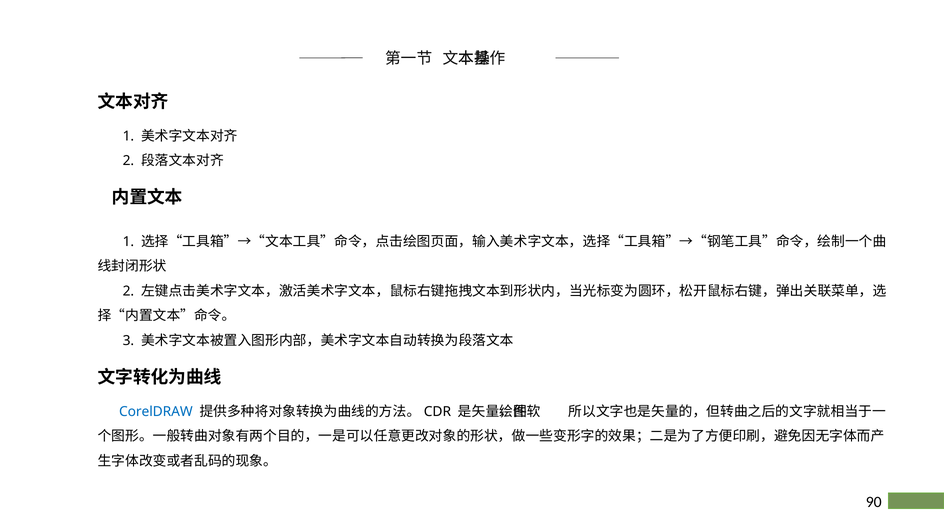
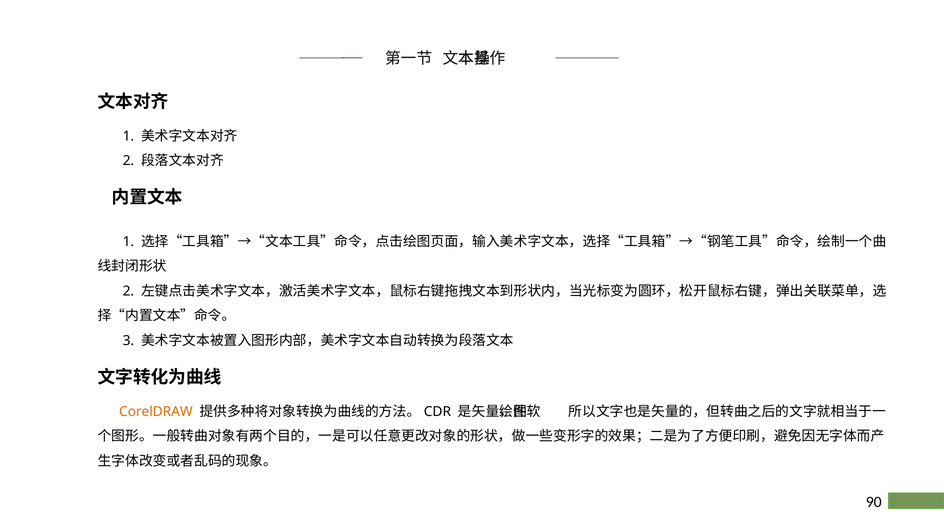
CorelDRAW colour: blue -> orange (156, 412)
